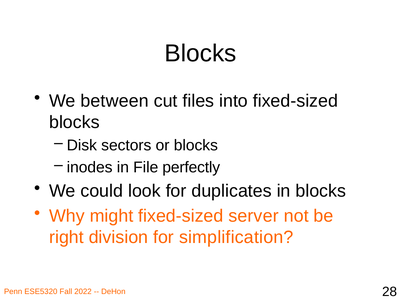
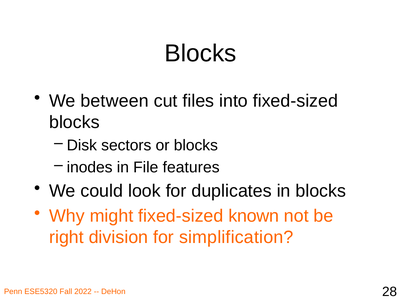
perfectly: perfectly -> features (191, 167)
server: server -> known (254, 216)
